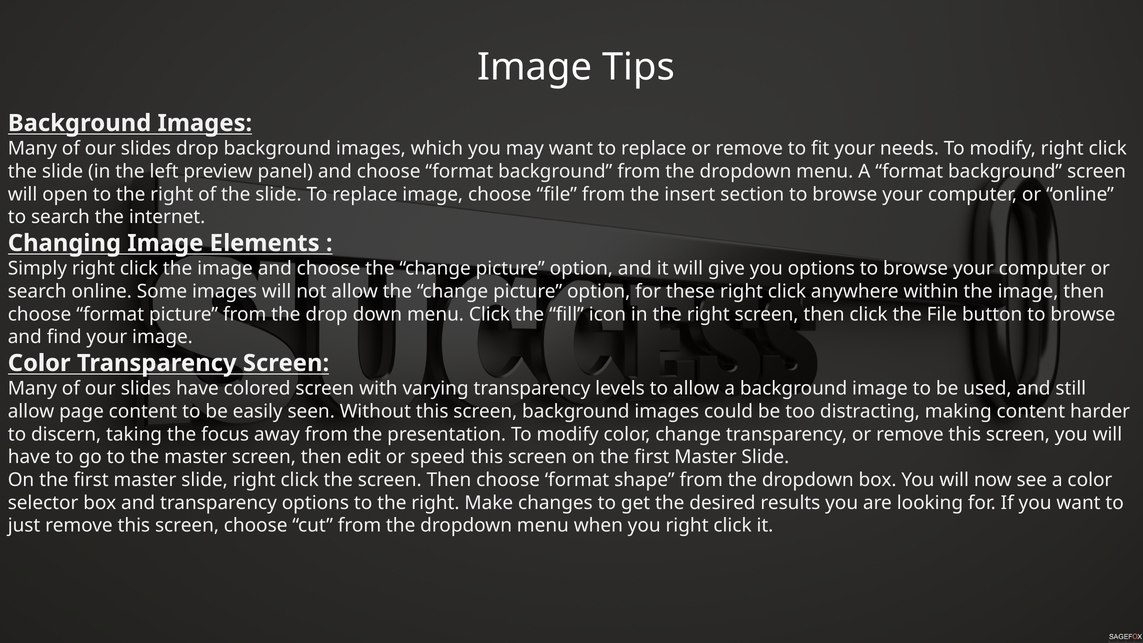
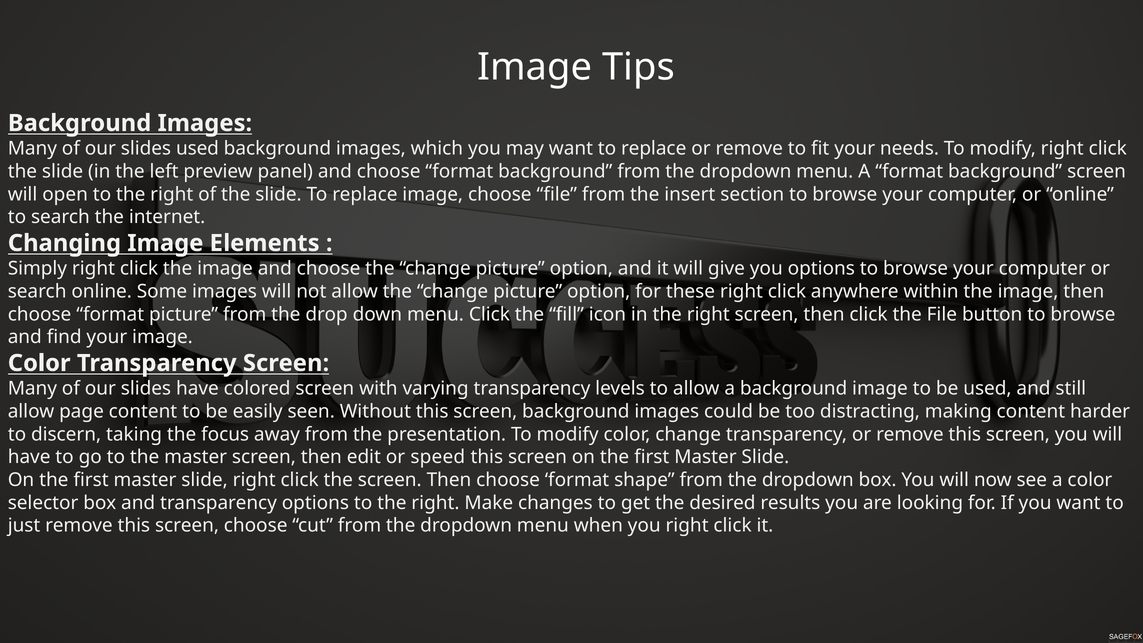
slides drop: drop -> used (198, 149)
